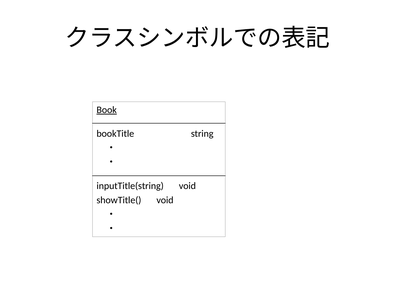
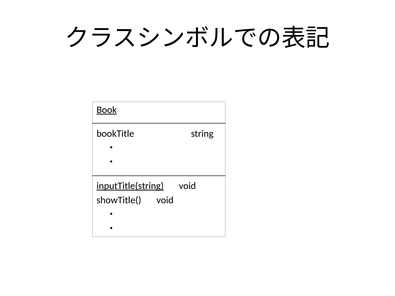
inputTitle(string underline: none -> present (130, 186)
